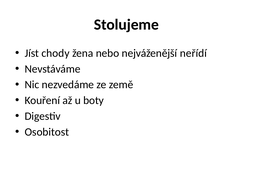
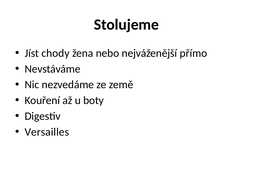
neřídí: neřídí -> přímo (193, 53)
Osobitost: Osobitost -> Versailles (47, 132)
